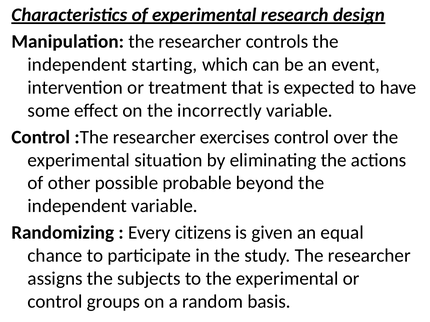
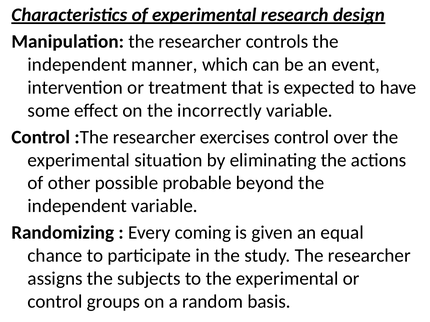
starting: starting -> manner (164, 65)
citizens: citizens -> coming (203, 233)
